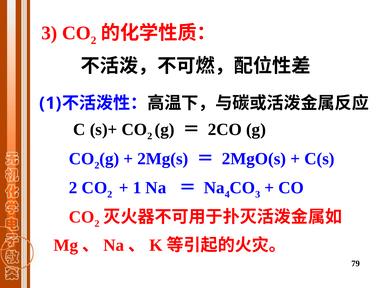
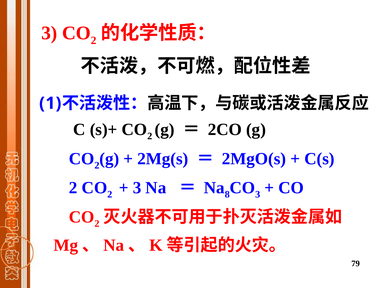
1: 1 -> 3 (137, 187)
4: 4 -> 8 (227, 194)
